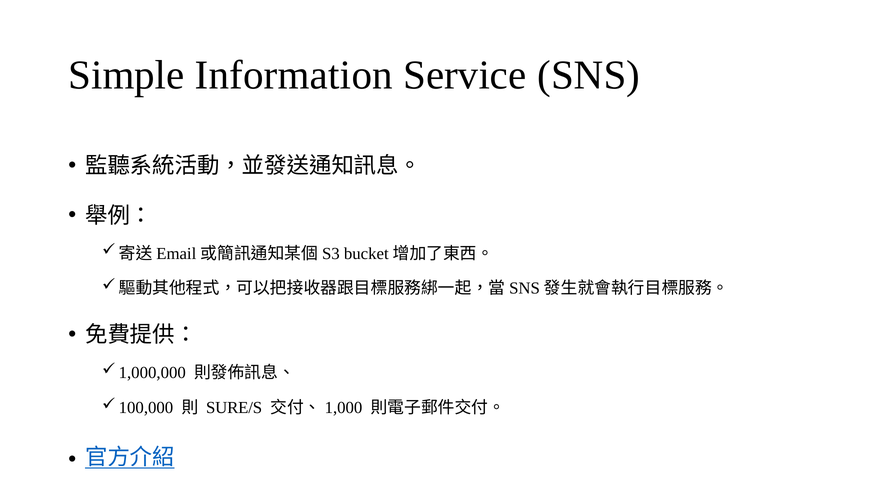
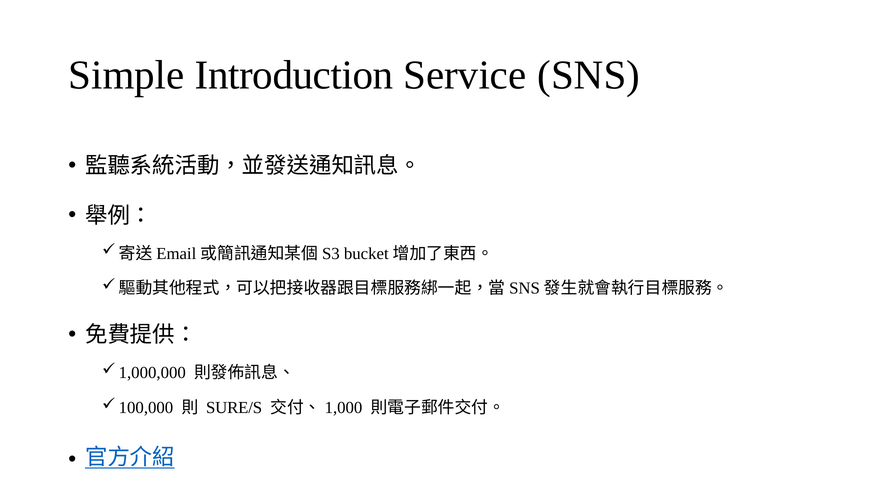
Information: Information -> Introduction (294, 75)
